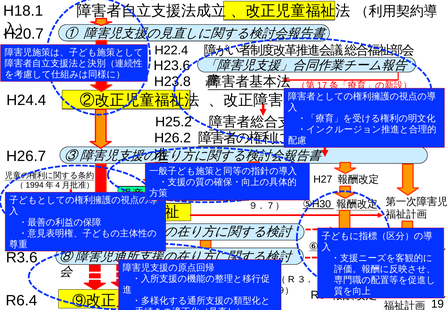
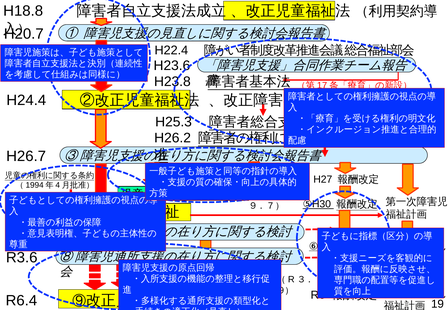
H18.1: H18.1 -> H18.8 (23, 11)
H25.2: H25.2 -> H25.3 (174, 122)
